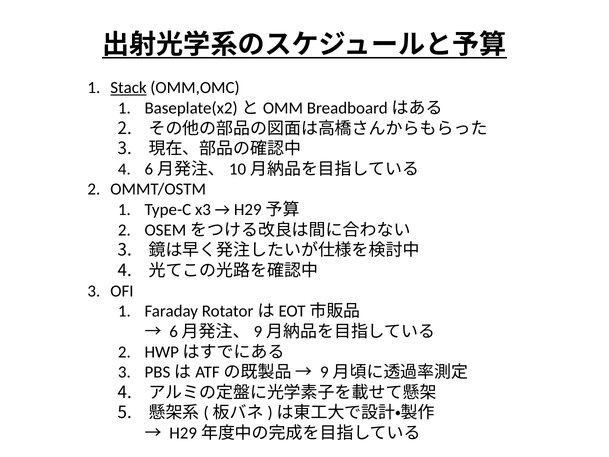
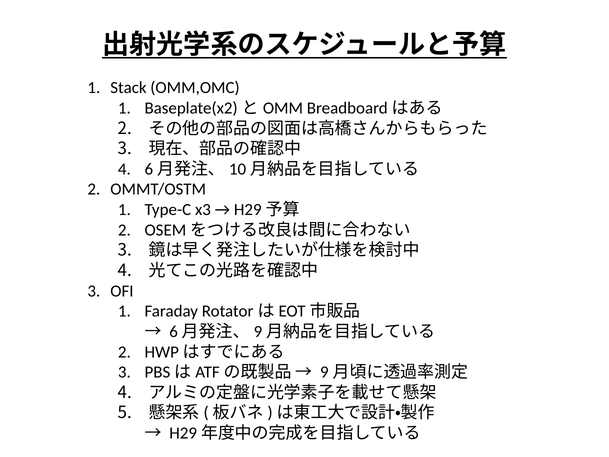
Stack underline: present -> none (128, 88)
